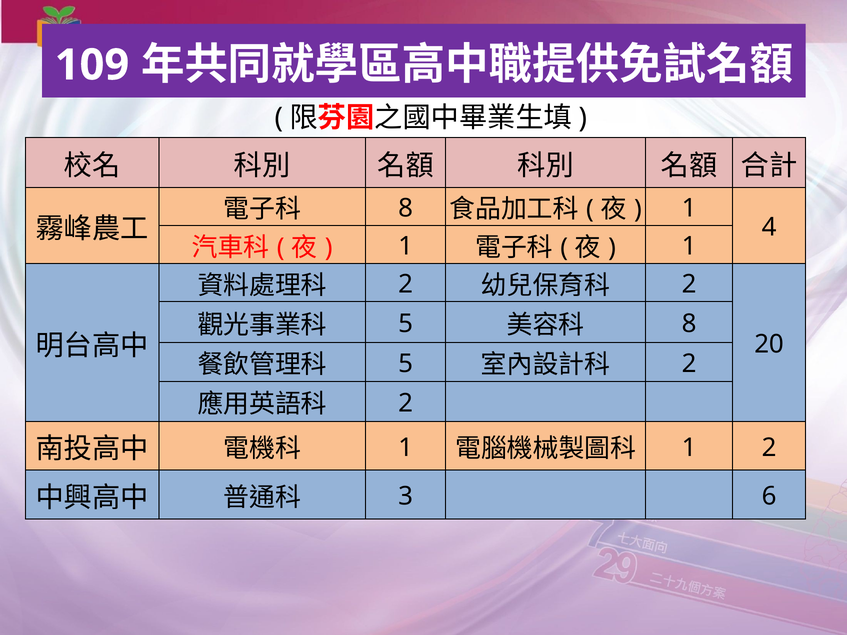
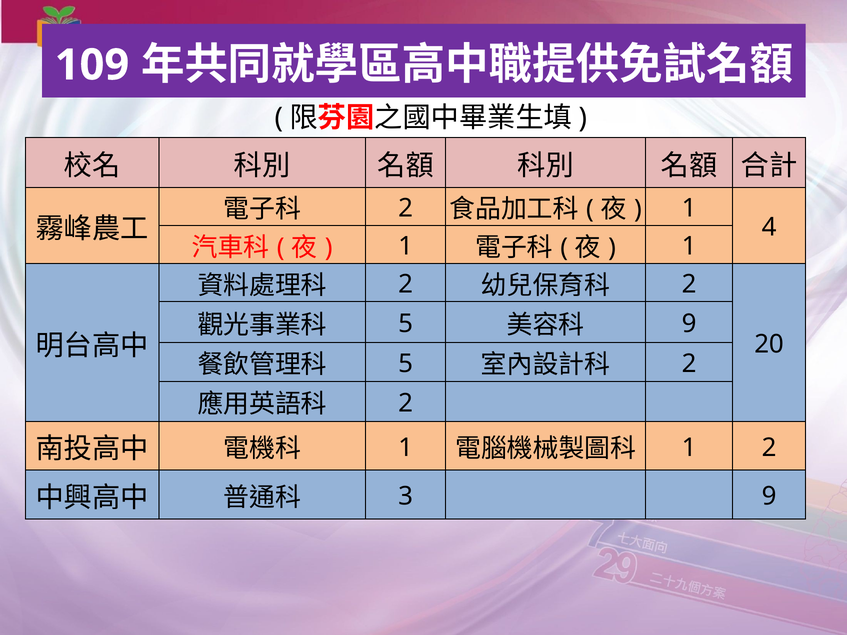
8: 8 -> 2 (406, 208)
8: 8 -> 9 (689, 324)
3 6: 6 -> 9 (769, 497)
